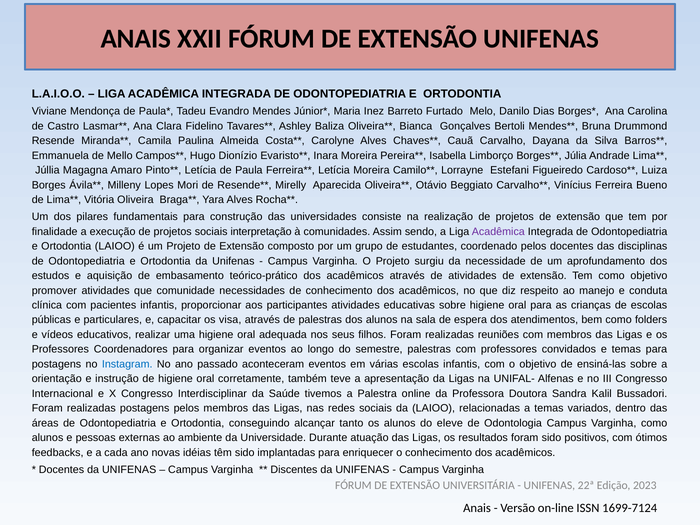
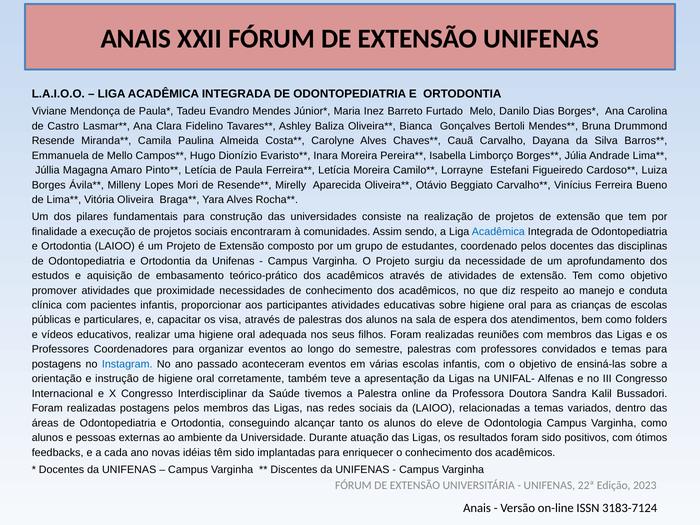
interpretação: interpretação -> encontraram (261, 231)
Acadêmica colour: purple -> blue (498, 231)
comunidade: comunidade -> proximidade (186, 290)
1699-7124: 1699-7124 -> 3183-7124 (630, 508)
